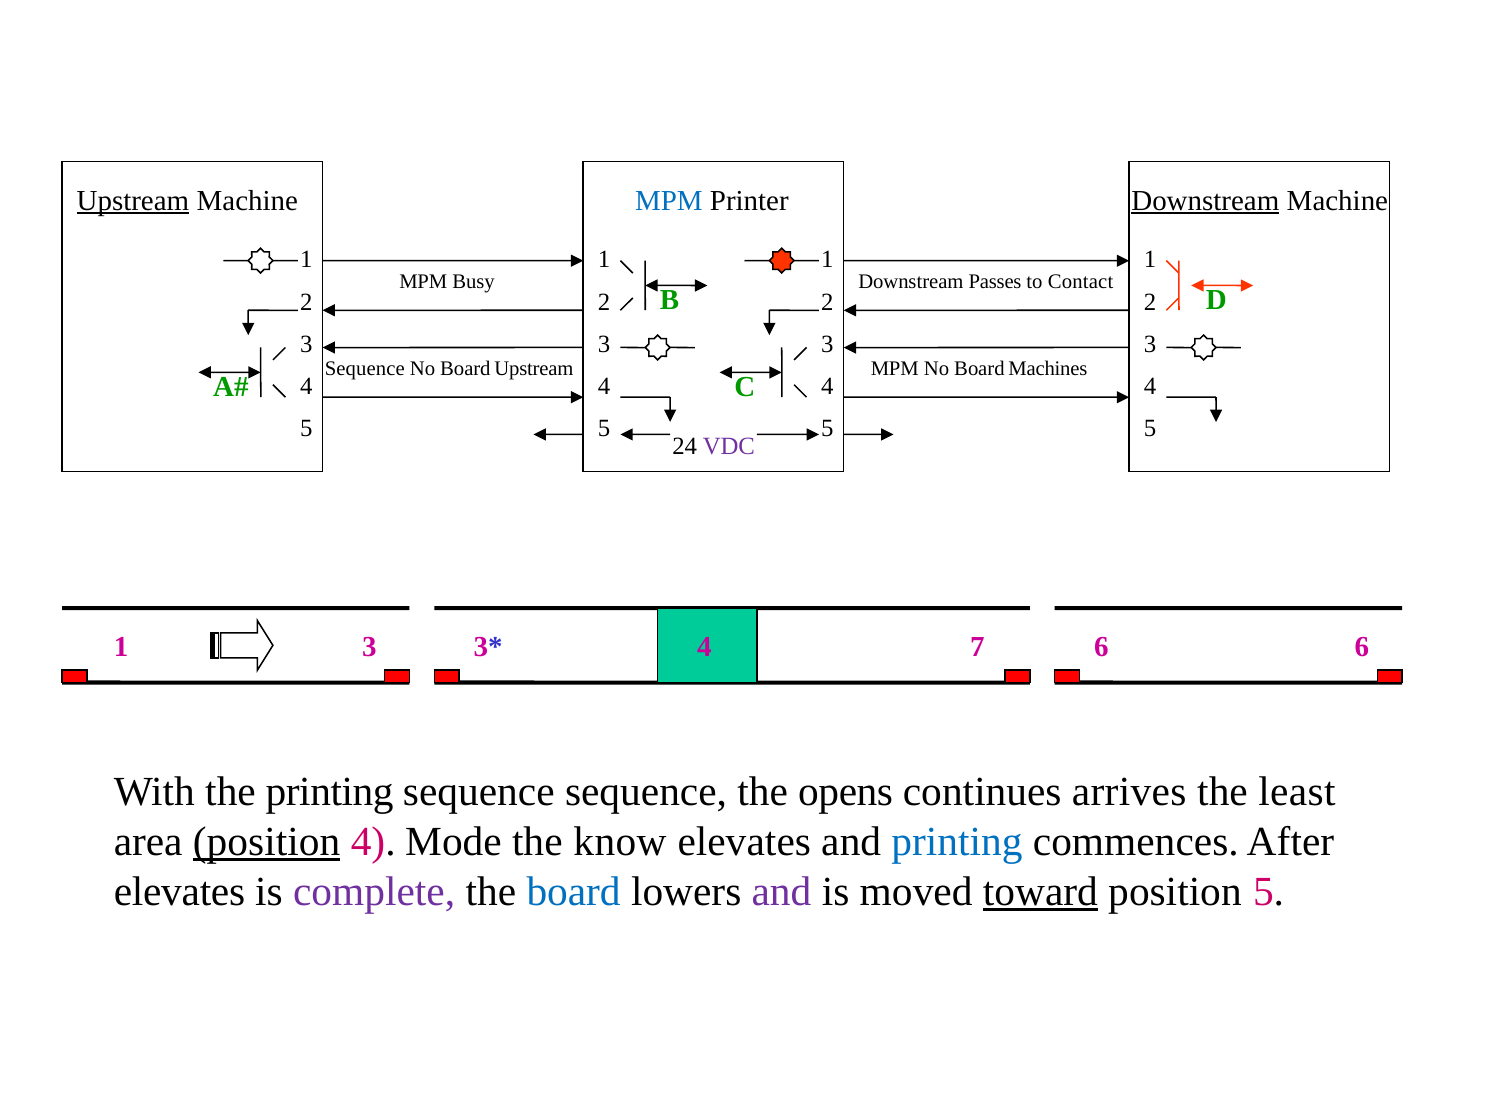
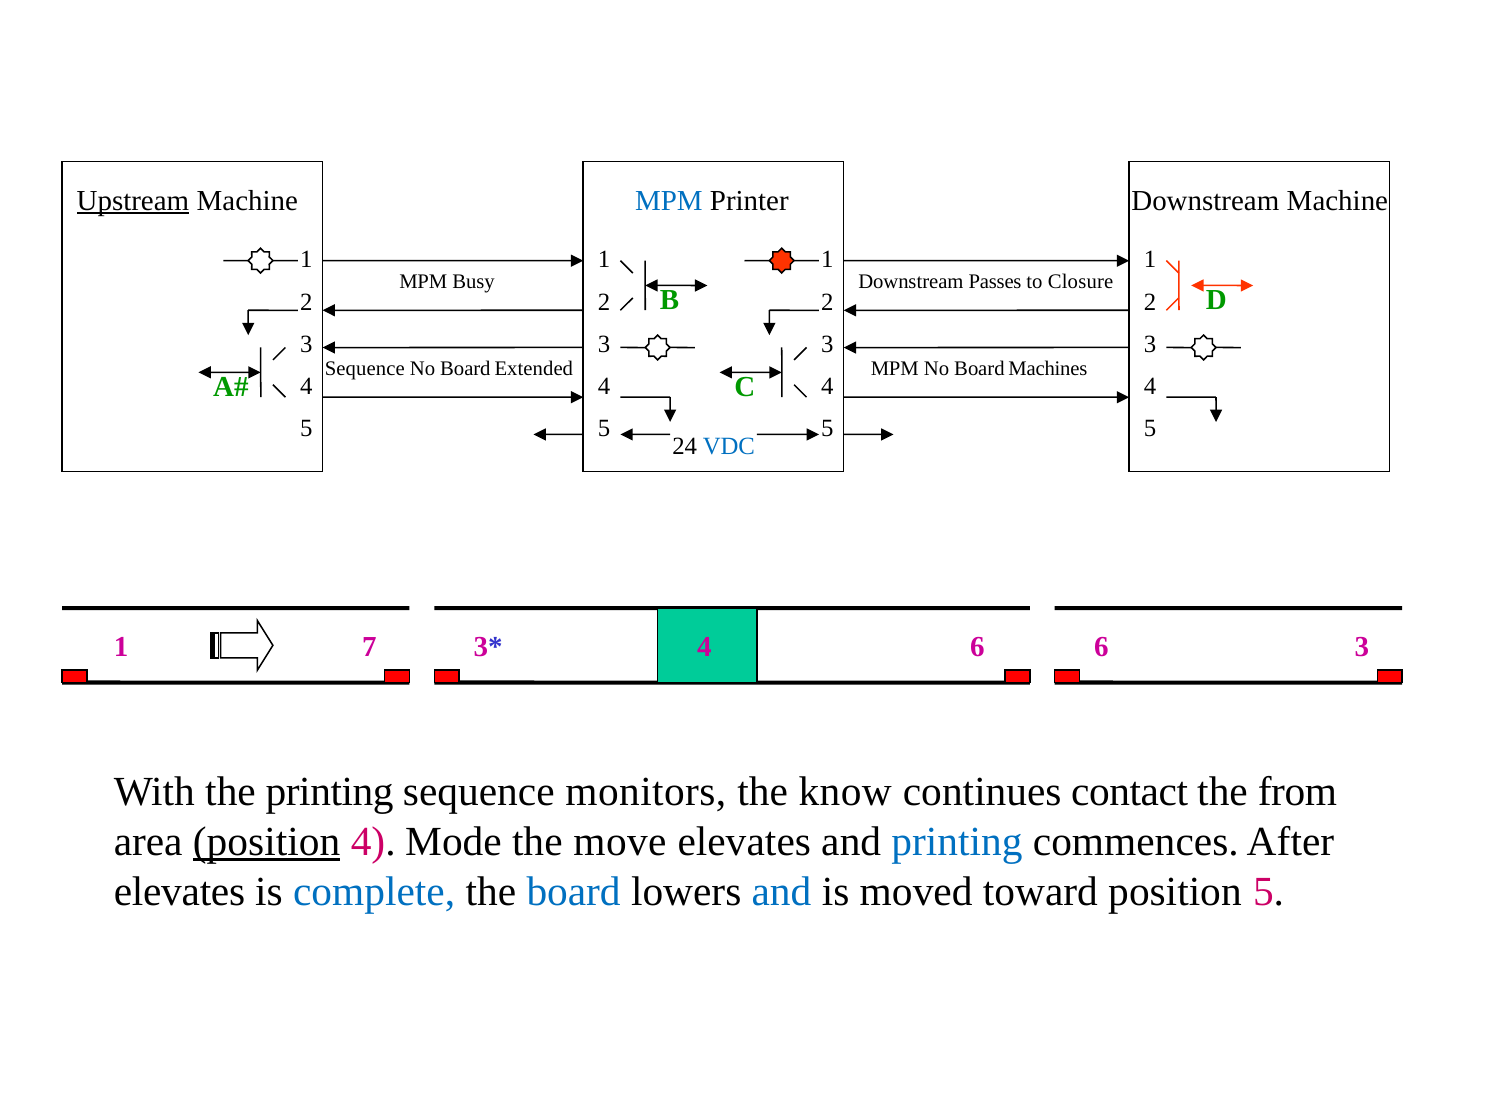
Downstream underline: present -> none (1205, 200)
Contact: Contact -> Closure (1081, 282)
Board Upstream: Upstream -> Extended (534, 369)
VDC colour: purple -> blue (729, 446)
1 3: 3 -> 7 (369, 647)
4 7: 7 -> 6 (977, 647)
6 6: 6 -> 3 (1362, 647)
sequence sequence: sequence -> monitors (646, 792)
opens: opens -> know (845, 792)
arrives: arrives -> contact (1130, 792)
least: least -> from (1297, 792)
know: know -> move (620, 842)
complete colour: purple -> blue (374, 891)
and colour: purple -> blue (782, 891)
toward underline: present -> none (1040, 891)
